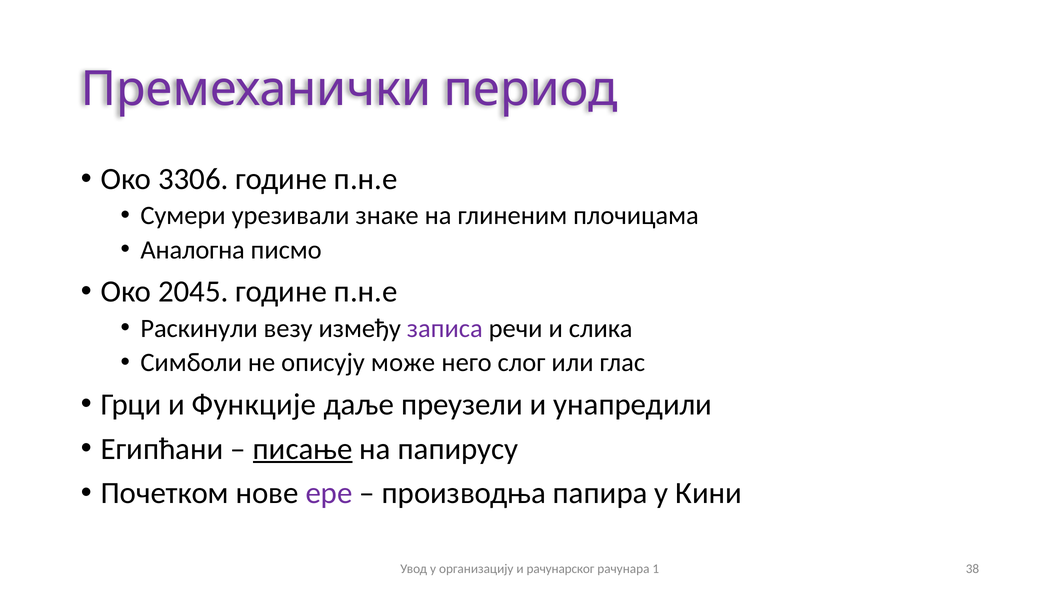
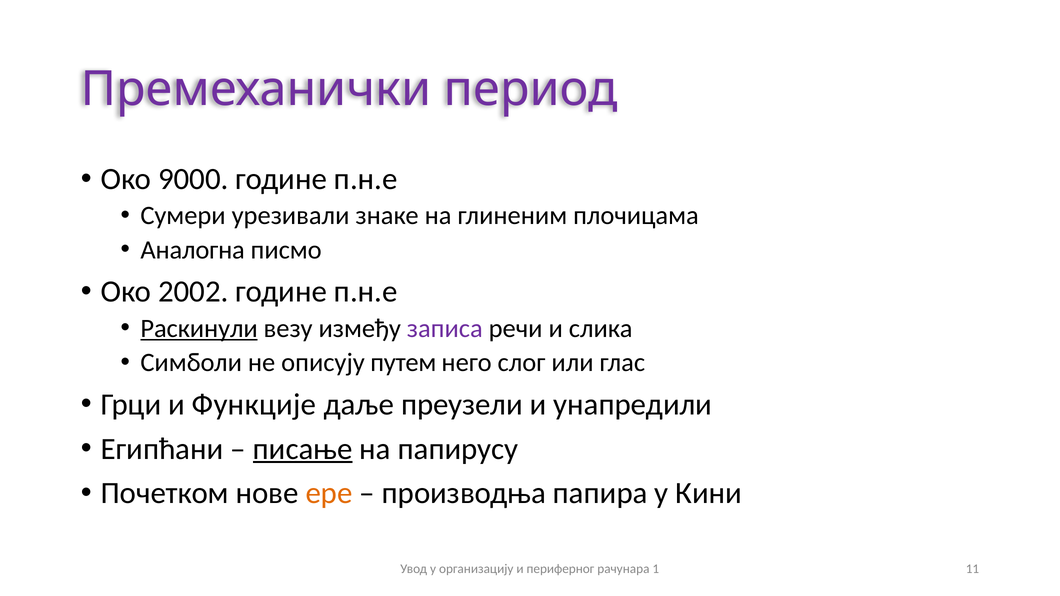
3306: 3306 -> 9000 (193, 179)
2045: 2045 -> 2002 (193, 292)
Раскинули underline: none -> present (199, 328)
може: може -> путем (403, 363)
ере colour: purple -> orange (329, 493)
рачунарског: рачунарског -> периферног (560, 569)
38: 38 -> 11 (972, 569)
